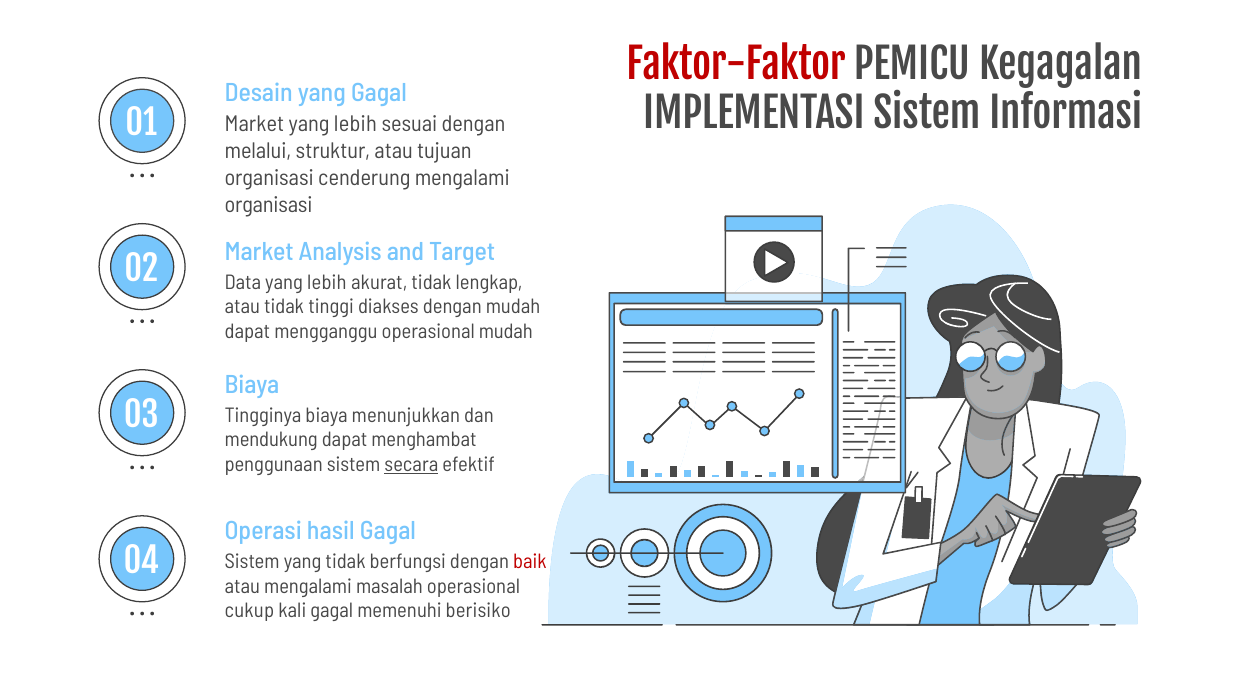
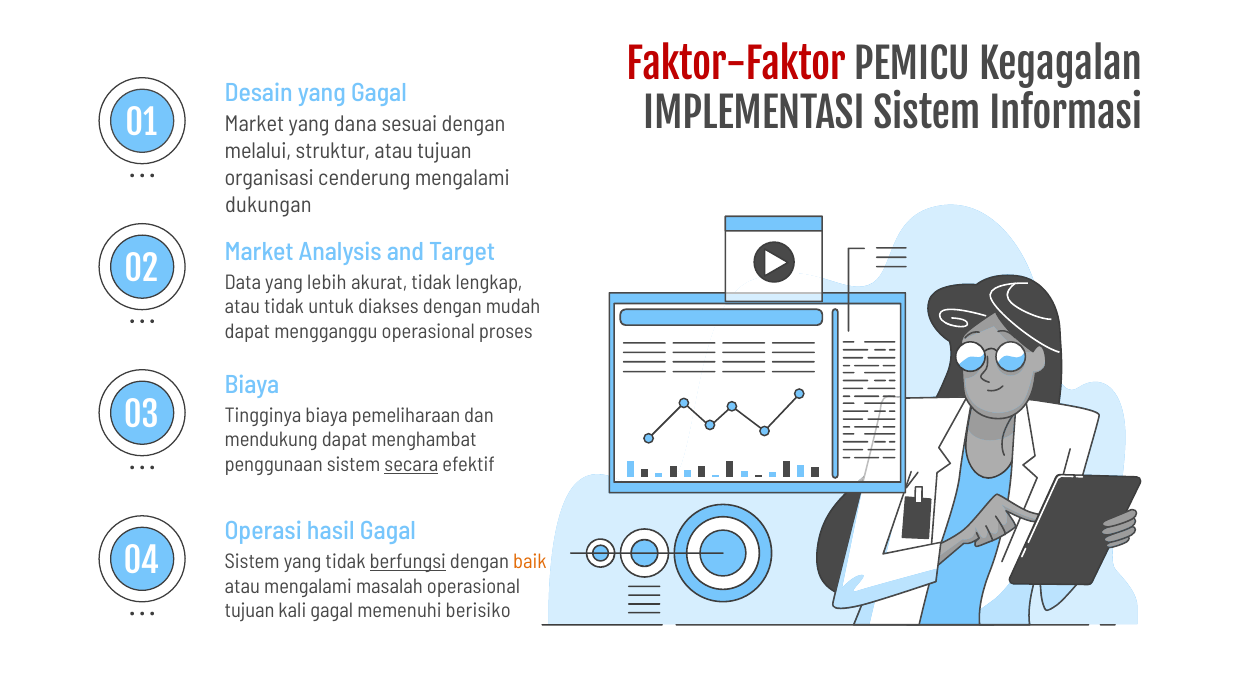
lebih: lebih -> dana (355, 124)
organisasi: organisasi -> dukungan (268, 205)
tinggi: tinggi -> untuk (331, 307)
operasional mudah: mudah -> proses (506, 332)
menunjukkan: menunjukkan -> pemeliharaan (406, 415)
berfungsi underline: none -> present (408, 561)
baik colour: red -> orange (530, 561)
cukup: cukup -> tujuan (250, 611)
